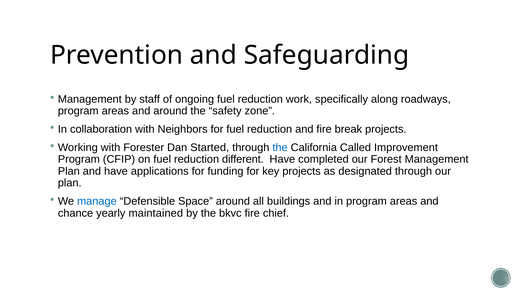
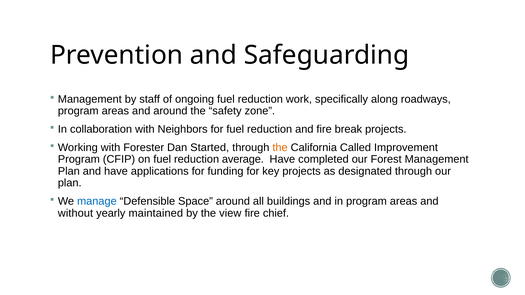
the colour: blue -> orange (280, 148)
different: different -> average (243, 160)
chance: chance -> without (75, 213)
bkvc: bkvc -> view (230, 213)
